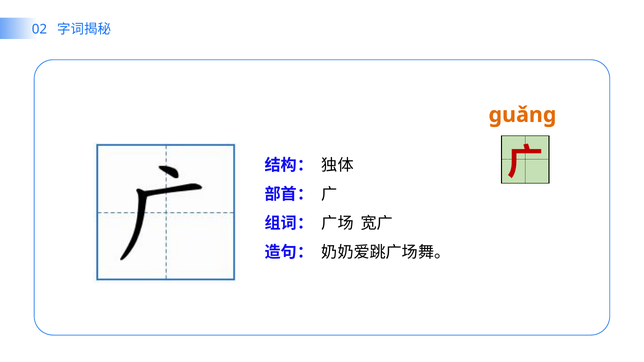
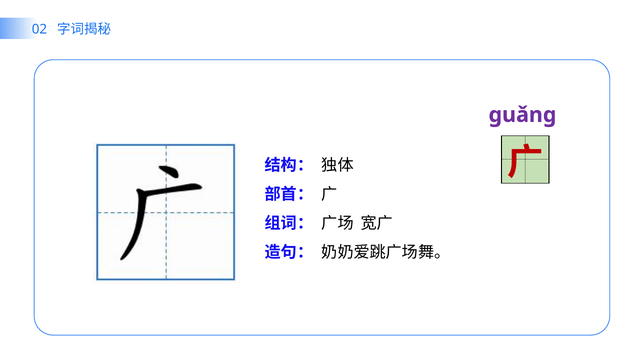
ɡuǎnɡ colour: orange -> purple (522, 115)
